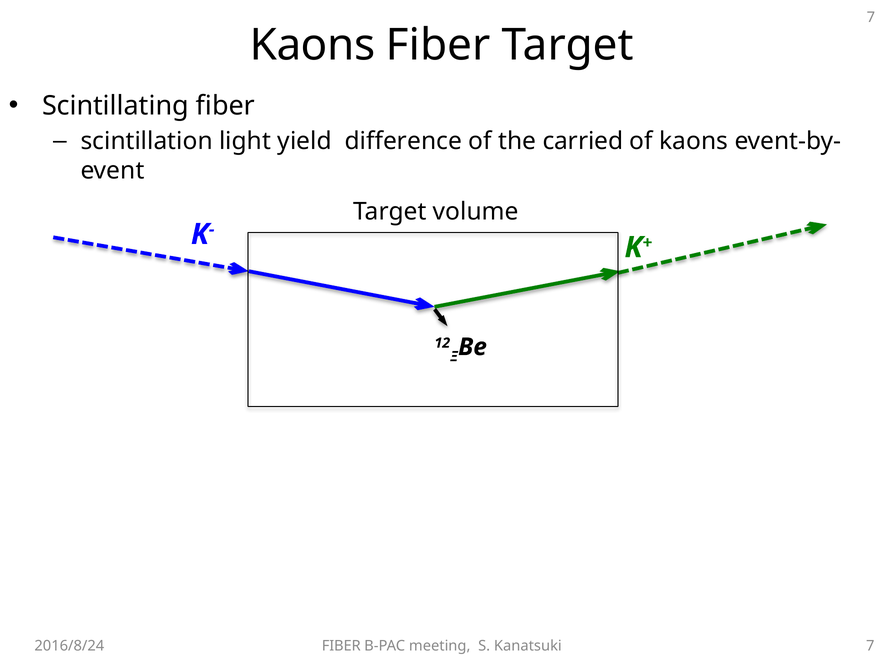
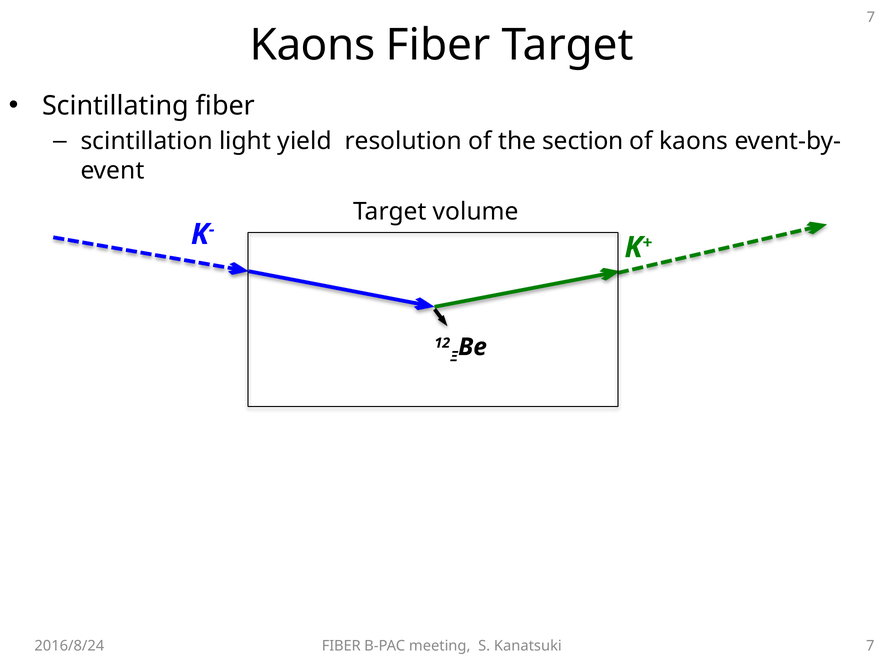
difference: difference -> resolution (403, 141)
carried: carried -> section (583, 141)
